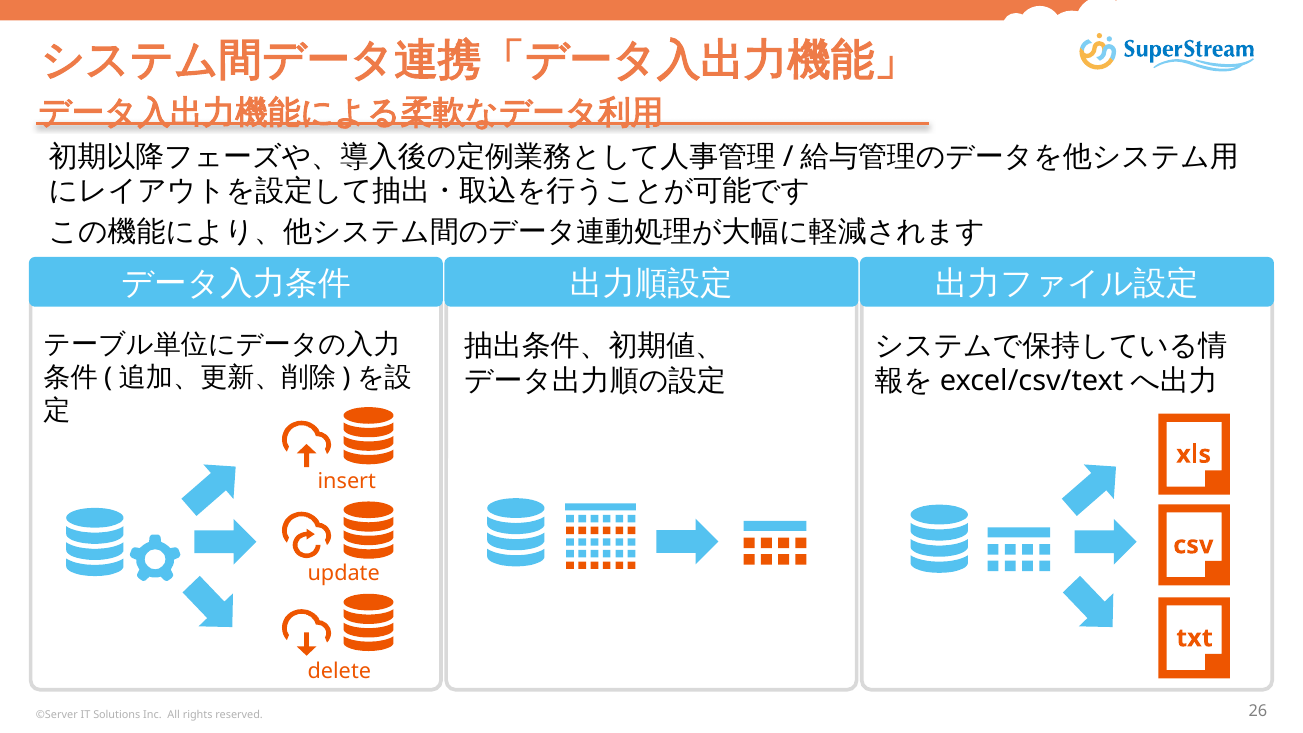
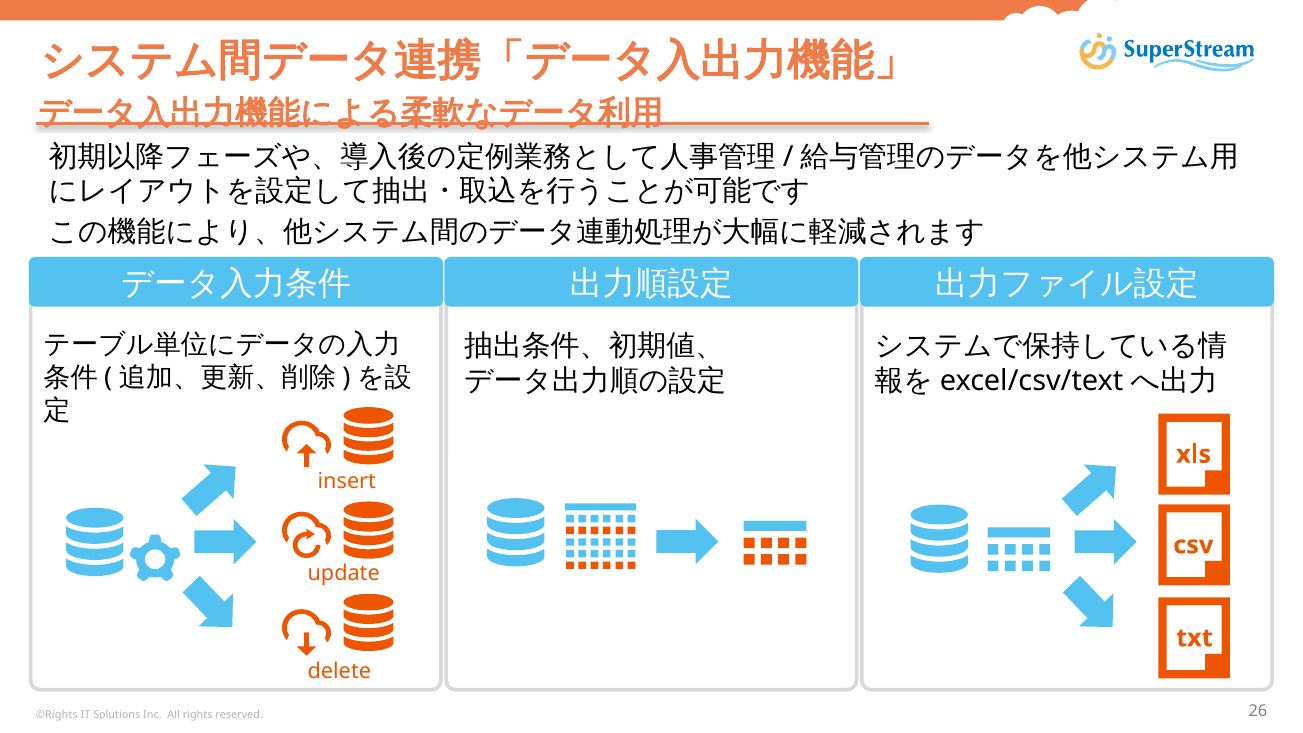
©Server: ©Server -> ©Rights (57, 714)
